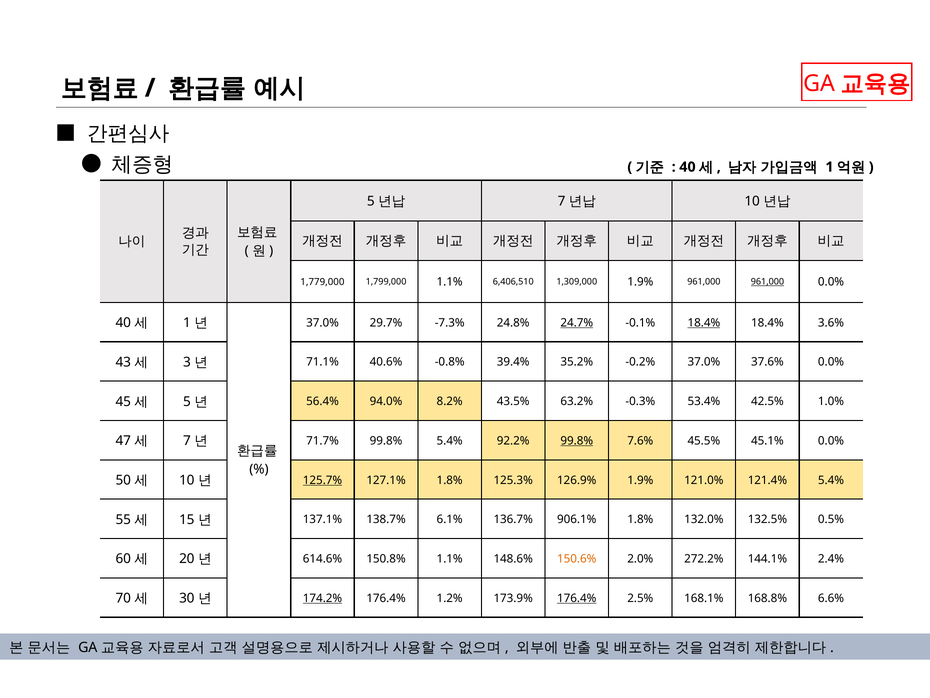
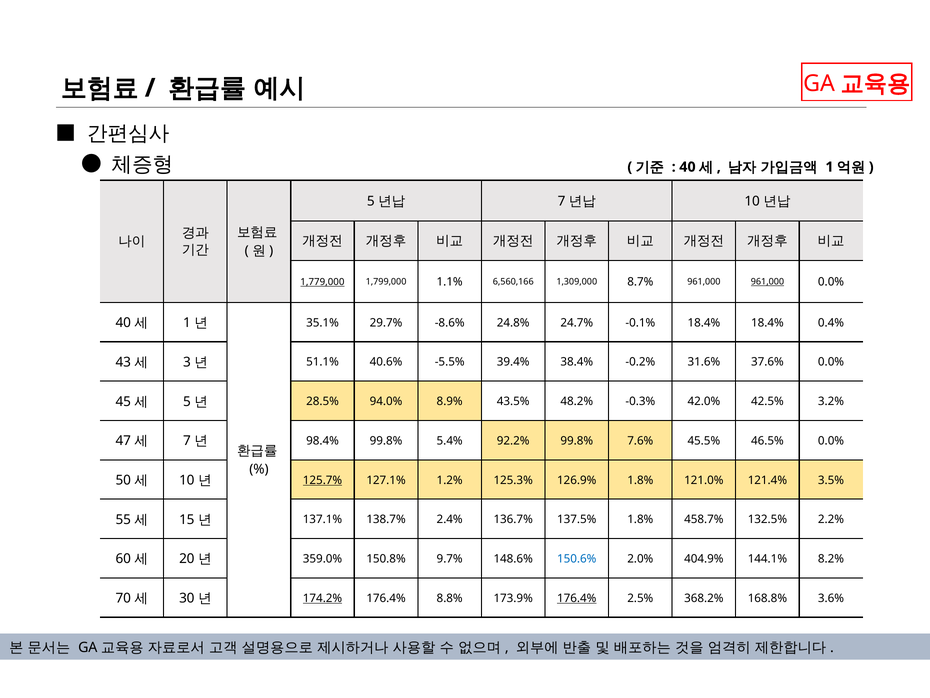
1,779,000 underline: none -> present (322, 282)
6,406,510: 6,406,510 -> 6,560,166 (513, 282)
1,309,000 1.9%: 1.9% -> 8.7% (640, 282)
37.0%: 37.0% -> 35.1% (323, 323)
-7.3%: -7.3% -> -8.6% (450, 323)
24.7% underline: present -> none (577, 323)
18.4% underline: present -> none (704, 323)
3.6%: 3.6% -> 0.4% (831, 323)
71.1%: 71.1% -> 51.1% (323, 362)
-0.8%: -0.8% -> -5.5% (450, 362)
35.2%: 35.2% -> 38.4% (577, 362)
-0.2% 37.0%: 37.0% -> 31.6% (704, 362)
56.4%: 56.4% -> 28.5% (323, 401)
8.2%: 8.2% -> 8.9% (450, 401)
63.2%: 63.2% -> 48.2% (577, 401)
53.4%: 53.4% -> 42.0% (704, 401)
1.0%: 1.0% -> 3.2% (831, 401)
71.7%: 71.7% -> 98.4% (323, 441)
99.8% underline: present -> none (577, 441)
45.1%: 45.1% -> 46.5% (767, 441)
127.1% 1.8%: 1.8% -> 1.2% (450, 480)
126.9% 1.9%: 1.9% -> 1.8% (640, 480)
121.4% 5.4%: 5.4% -> 3.5% (831, 480)
6.1%: 6.1% -> 2.4% (450, 519)
906.1%: 906.1% -> 137.5% (577, 519)
132.0%: 132.0% -> 458.7% (704, 519)
0.5%: 0.5% -> 2.2% (831, 519)
614.6%: 614.6% -> 359.0% (323, 558)
150.8% 1.1%: 1.1% -> 9.7% (450, 558)
150.6% colour: orange -> blue (577, 558)
272.2%: 272.2% -> 404.9% (704, 558)
2.4%: 2.4% -> 8.2% (831, 558)
1.2%: 1.2% -> 8.8% (450, 598)
168.1%: 168.1% -> 368.2% (704, 598)
6.6%: 6.6% -> 3.6% (831, 598)
